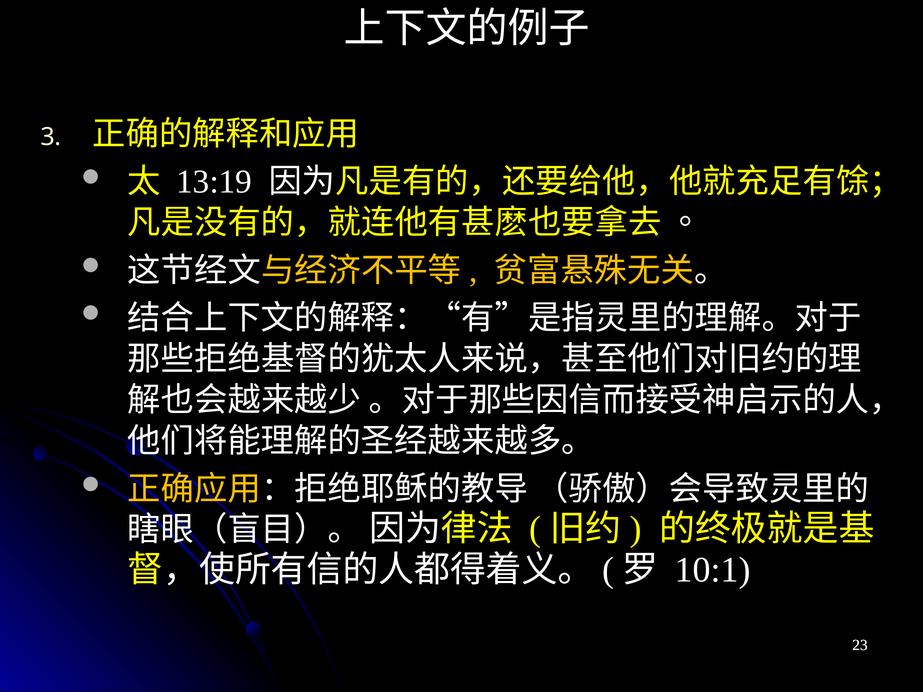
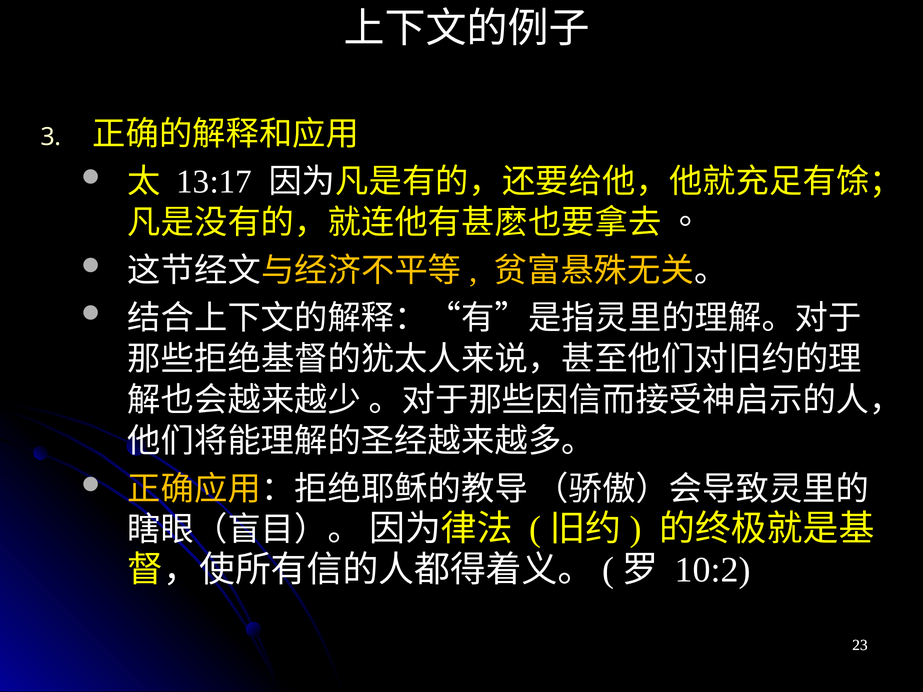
13:19: 13:19 -> 13:17 (214, 182)
10:1: 10:1 -> 10:2 (713, 570)
